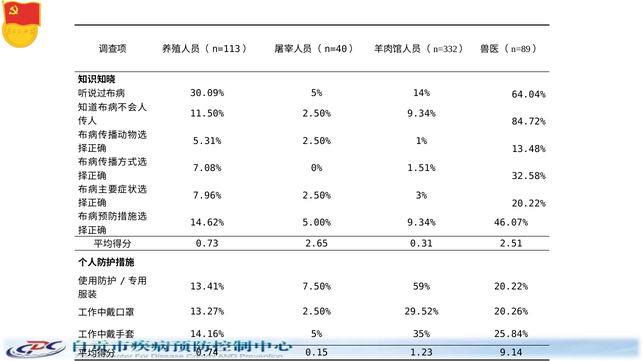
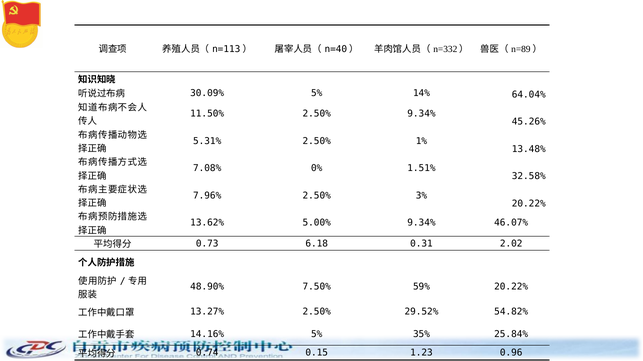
84.72%: 84.72% -> 45.26% (529, 122)
14.62%: 14.62% -> 13.62% (207, 223)
2.65: 2.65 -> 6.18 (317, 244)
2.51: 2.51 -> 2.02 (511, 244)
13.41%: 13.41% -> 48.90% (207, 287)
20.26%: 20.26% -> 54.82% (511, 312)
9.14: 9.14 -> 0.96 (511, 353)
